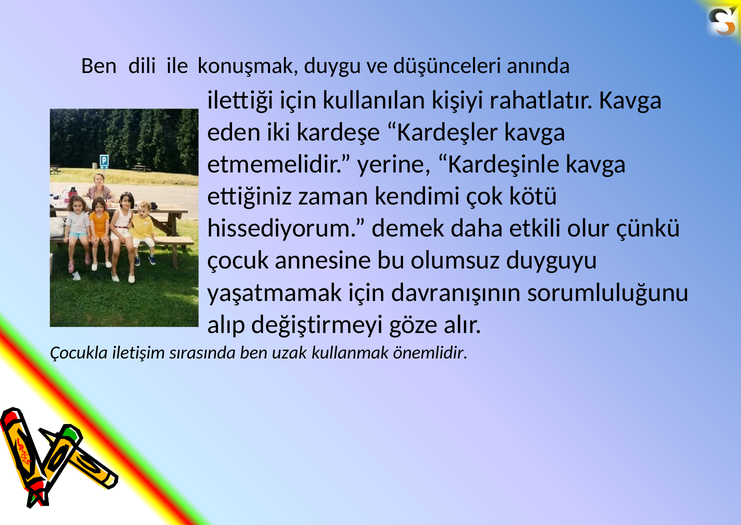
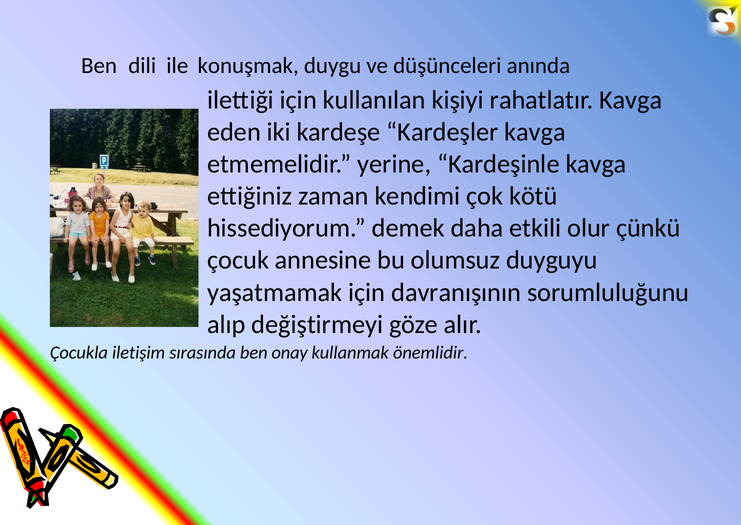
uzak: uzak -> onay (290, 352)
